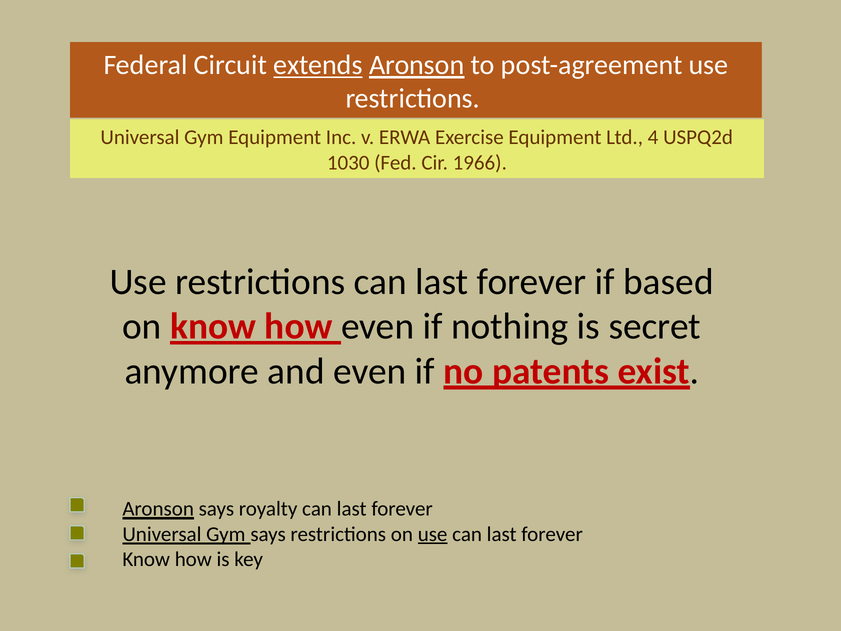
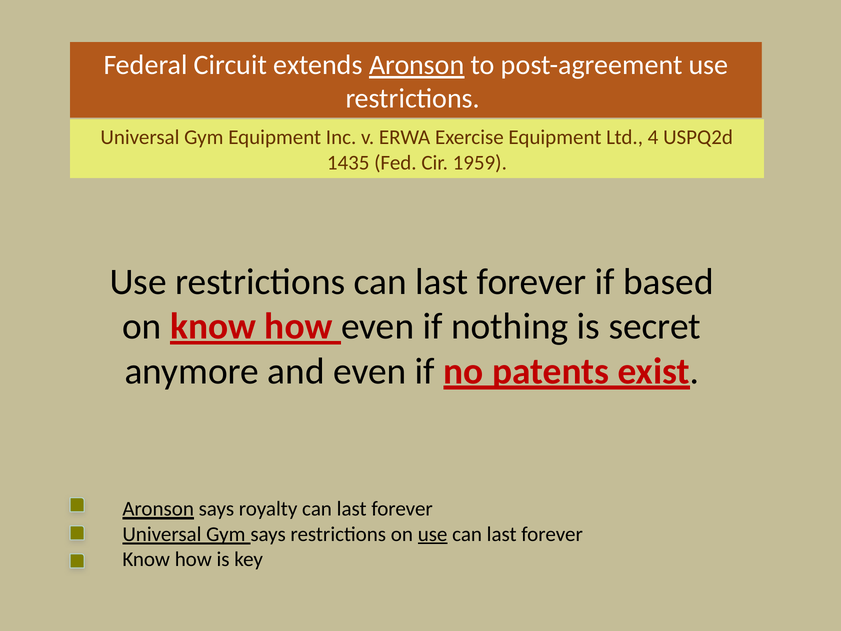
extends underline: present -> none (318, 65)
1030: 1030 -> 1435 (348, 163)
1966: 1966 -> 1959 (480, 163)
